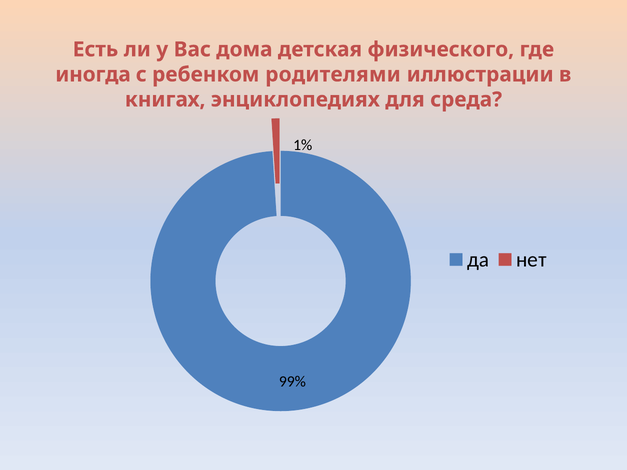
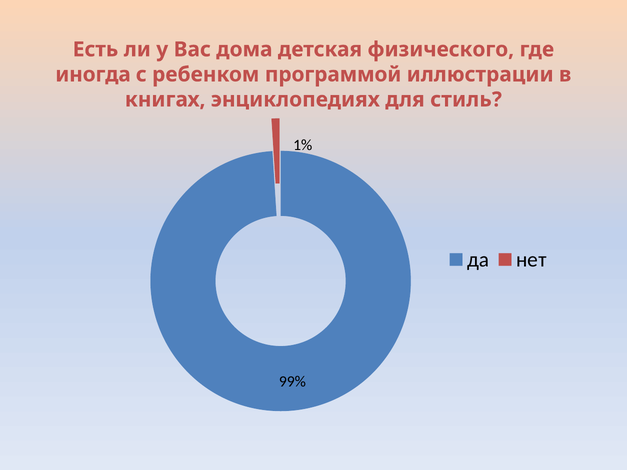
родителями: родителями -> программой (333, 75)
среда: среда -> стиль (466, 100)
